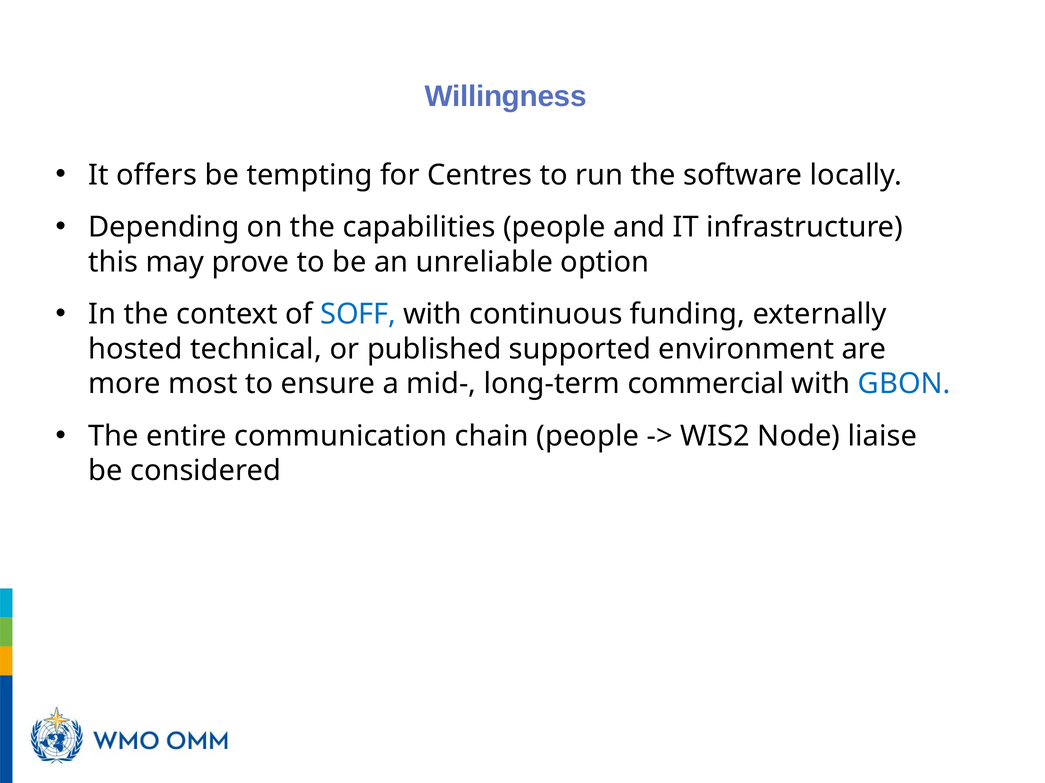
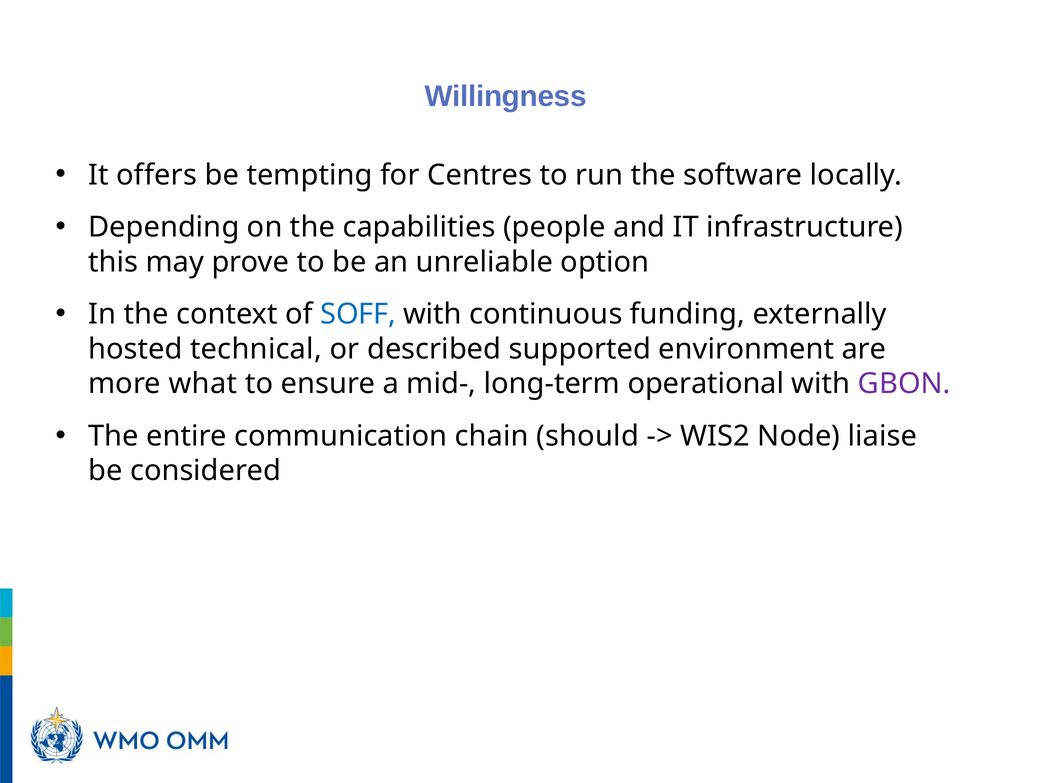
published: published -> described (434, 349)
most: most -> what (203, 384)
commercial: commercial -> operational (706, 384)
GBON colour: blue -> purple (904, 384)
chain people: people -> should (588, 437)
